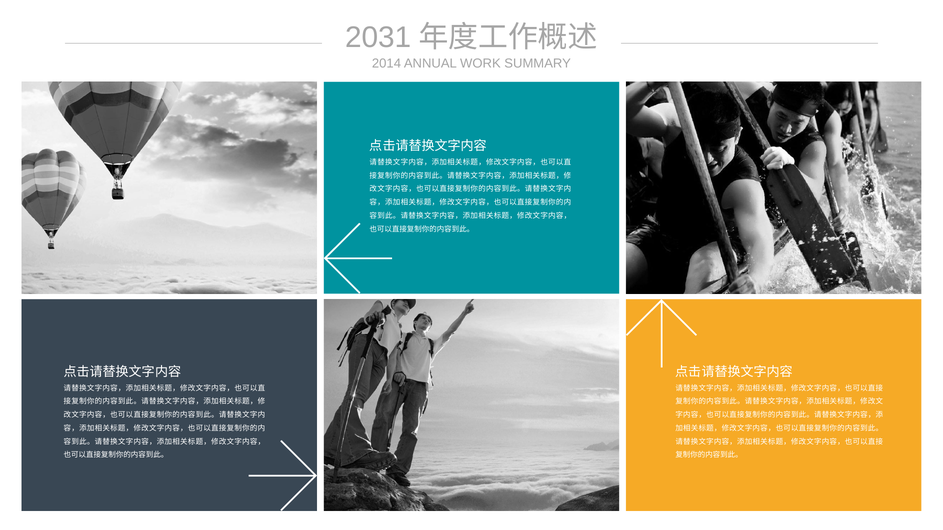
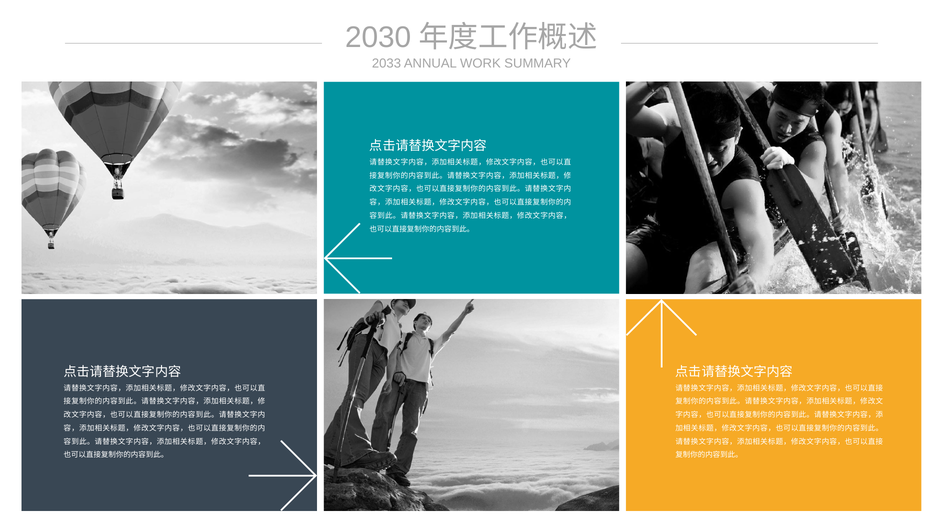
2031: 2031 -> 2030 (378, 37)
2014: 2014 -> 2033 (386, 63)
